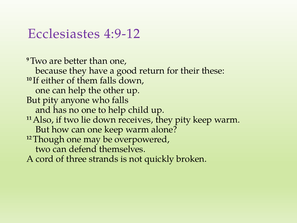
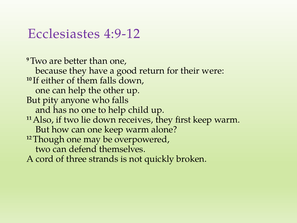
these: these -> were (213, 71)
they pity: pity -> first (183, 120)
